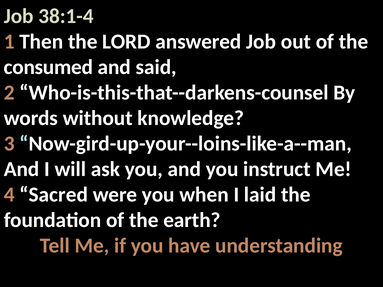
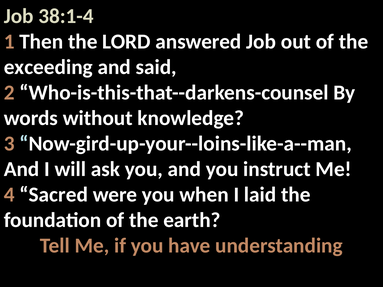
consumed: consumed -> exceeding (48, 67)
